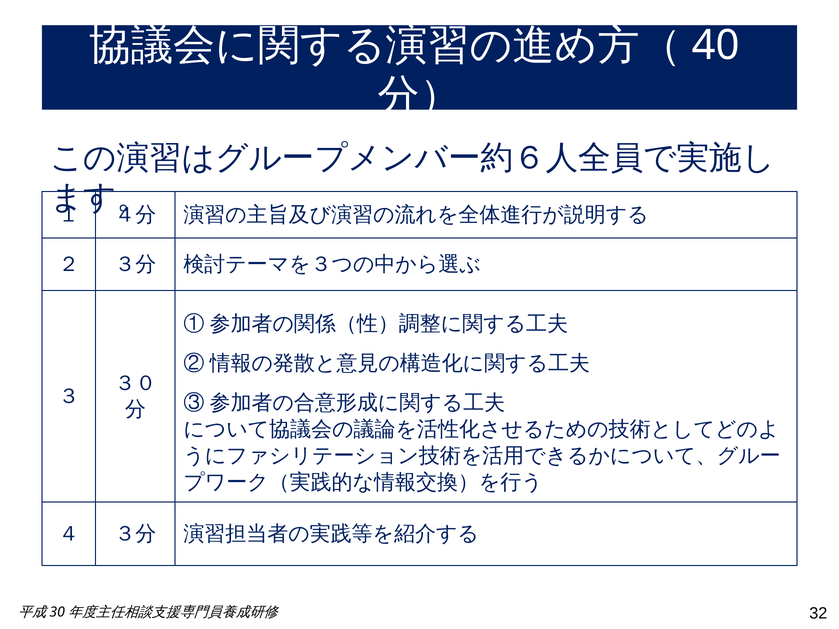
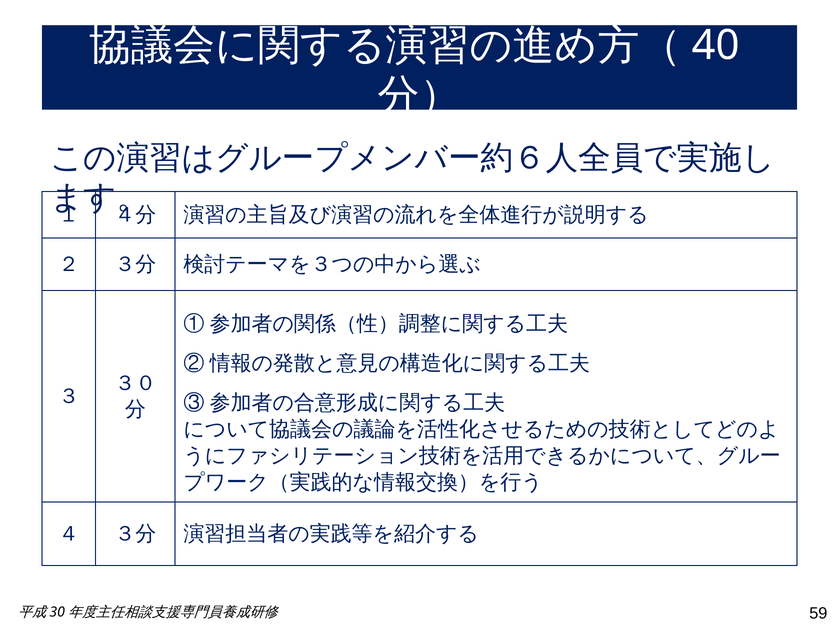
32: 32 -> 59 (818, 614)
